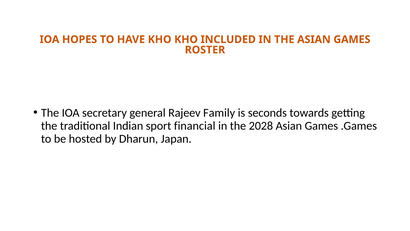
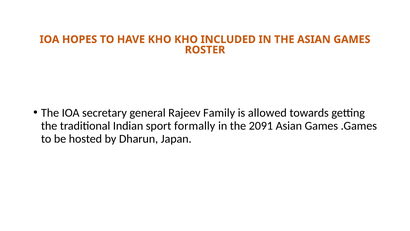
seconds: seconds -> allowed (267, 113)
financial: financial -> formally (195, 126)
2028: 2028 -> 2091 (261, 126)
